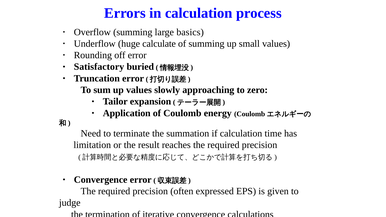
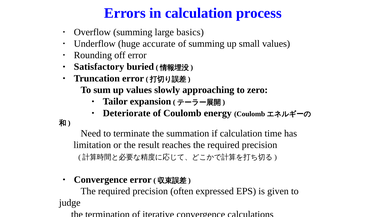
calculate: calculate -> accurate (159, 44)
Application: Application -> Deteriorate (127, 113)
